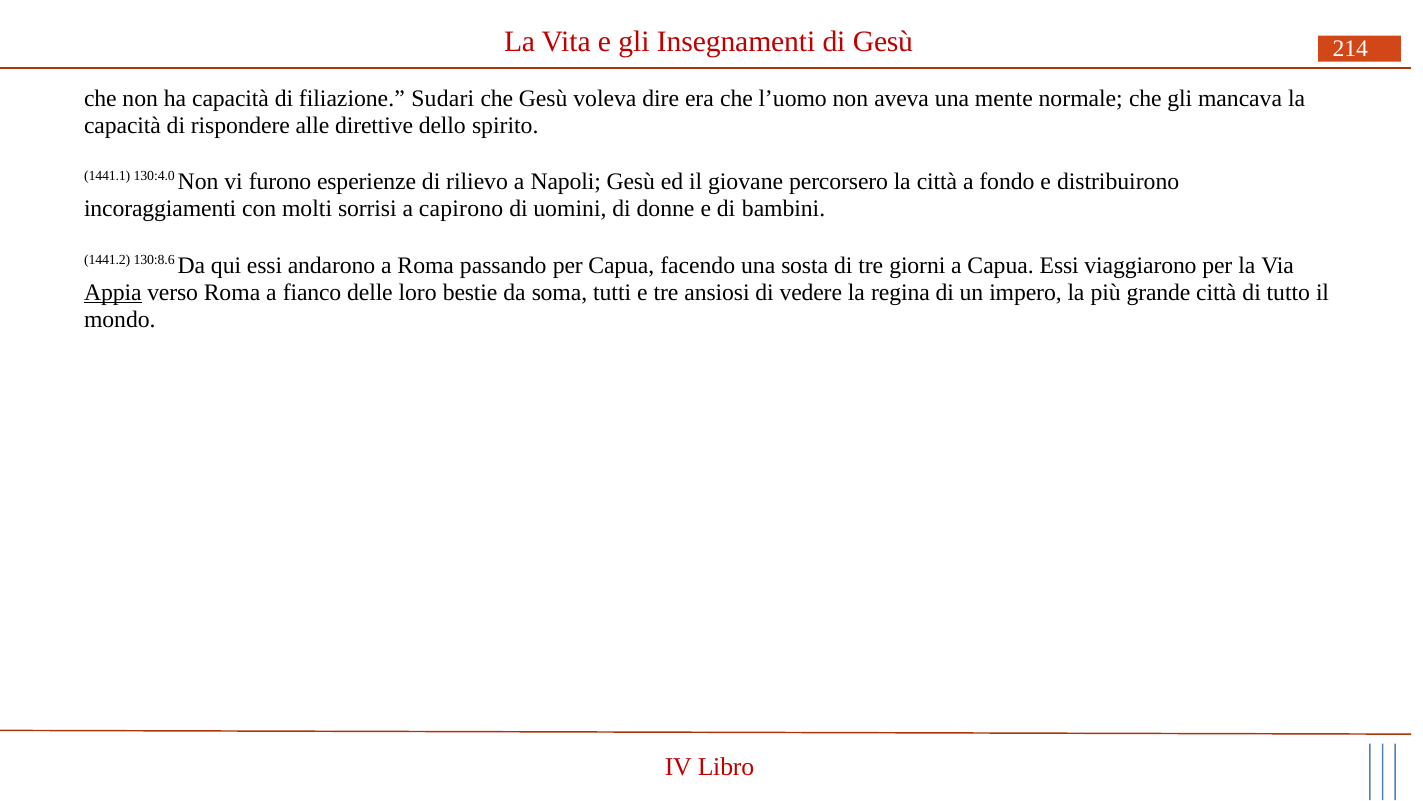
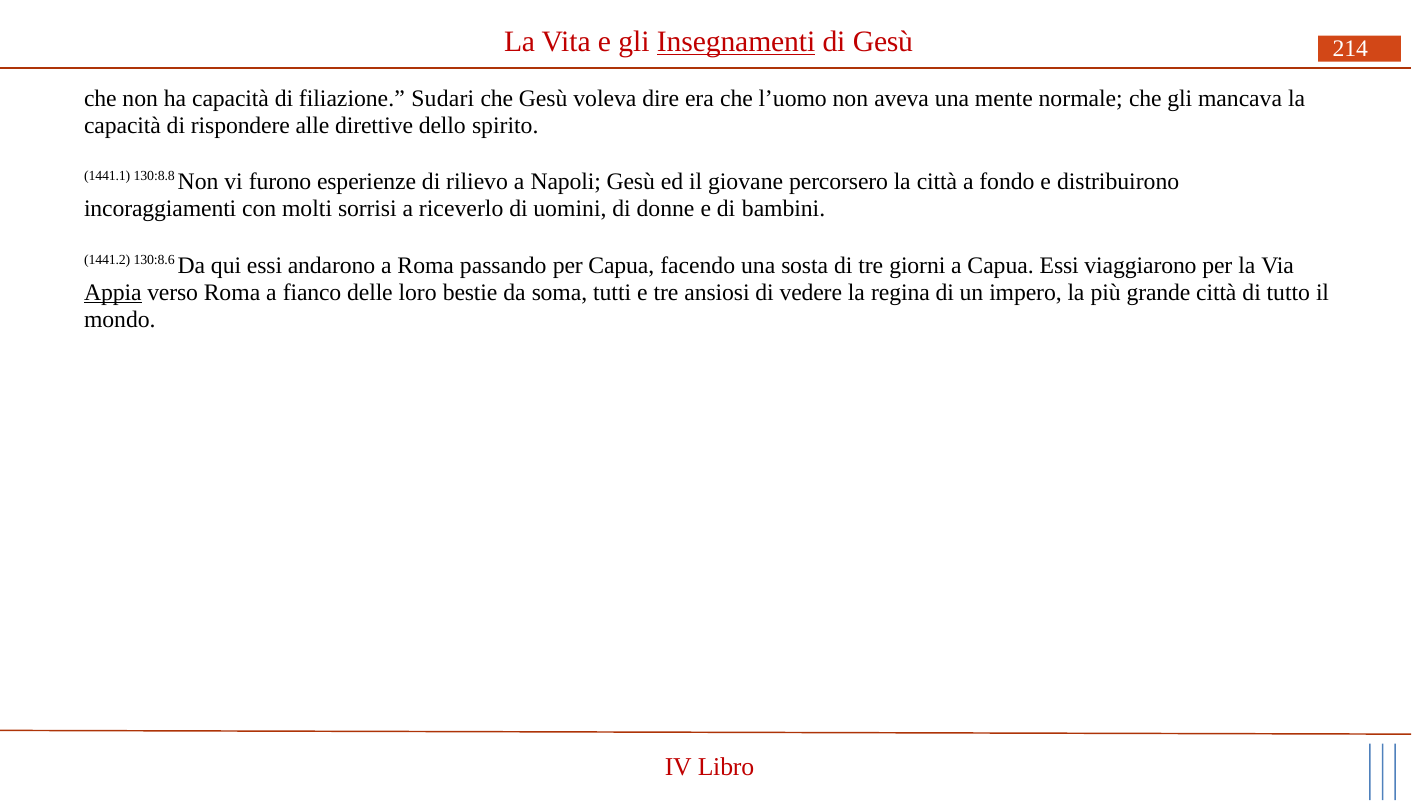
Insegnamenti underline: none -> present (736, 42)
130:4.0: 130:4.0 -> 130:8.8 (154, 176)
capirono: capirono -> riceverlo (461, 209)
